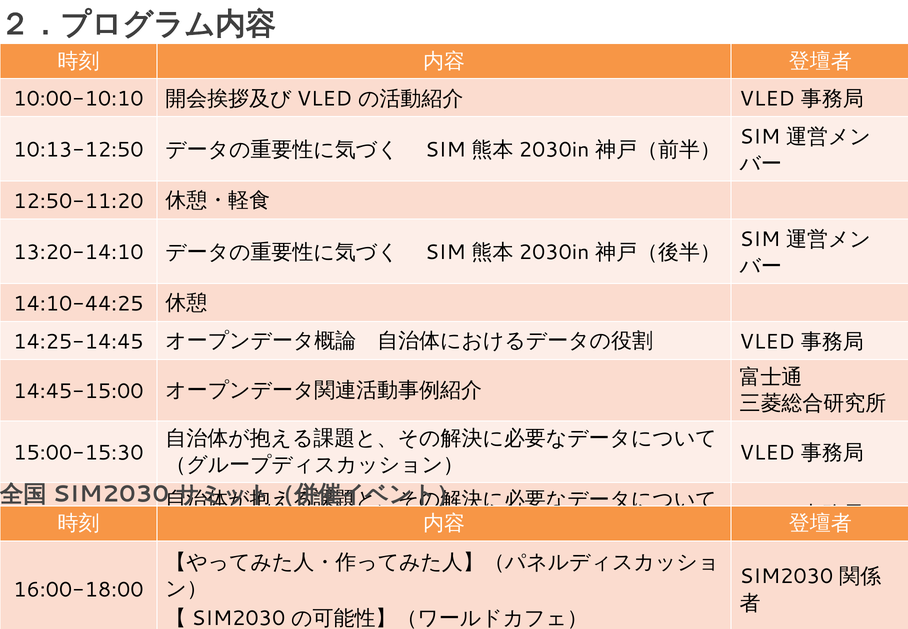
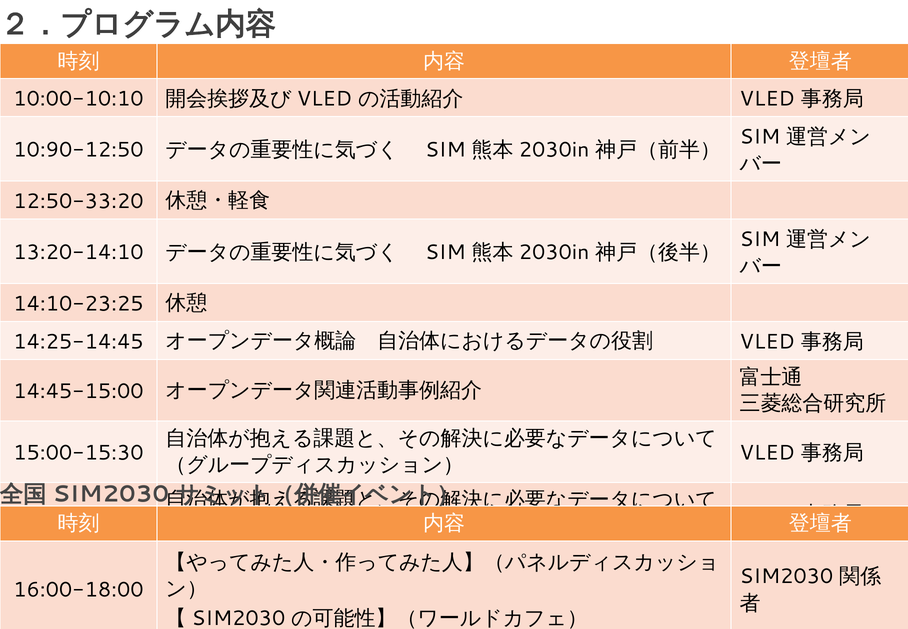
10:13-12:50: 10:13-12:50 -> 10:90-12:50 (78, 150)
12:50-11:20: 12:50-11:20 -> 12:50-33:20 (78, 201)
14:10-44:25: 14:10-44:25 -> 14:10-23:25 (78, 304)
